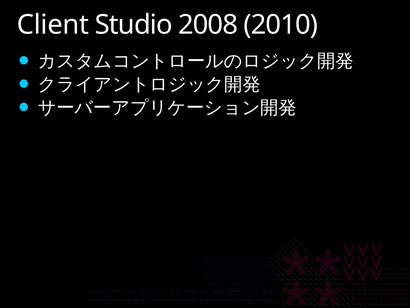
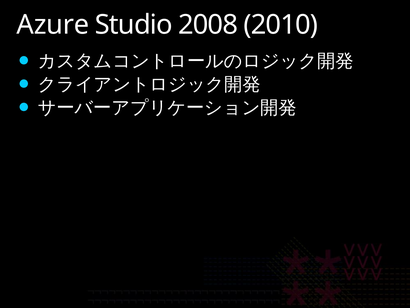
Client: Client -> Azure (53, 25)
